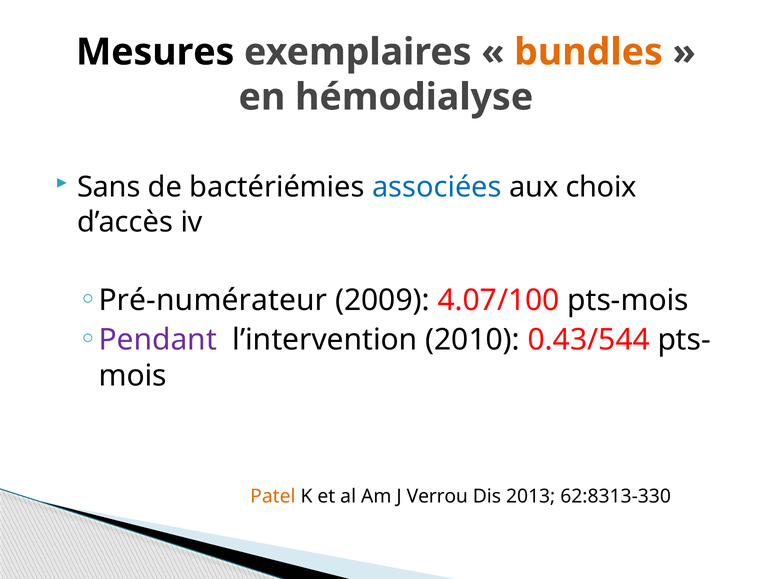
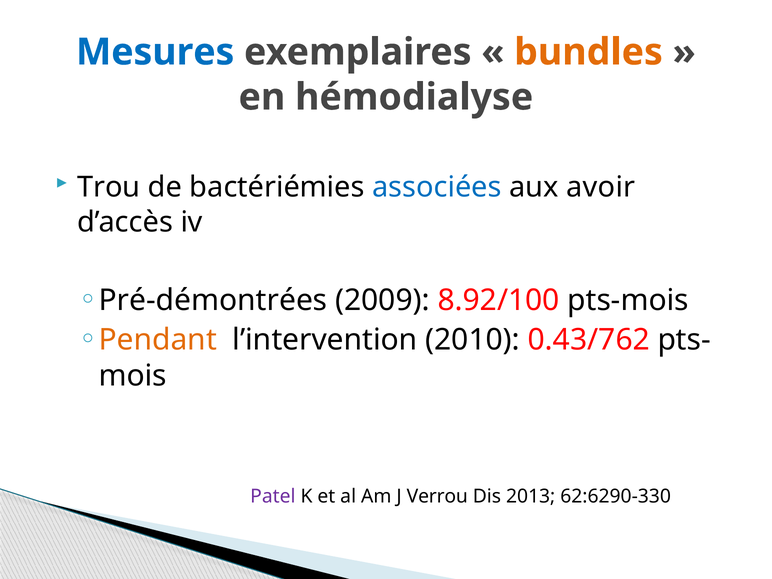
Mesures colour: black -> blue (155, 52)
Sans: Sans -> Trou (109, 187)
choix: choix -> avoir (601, 187)
Pré-numérateur: Pré-numérateur -> Pré-démontrées (213, 300)
4.07/100: 4.07/100 -> 8.92/100 (499, 300)
Pendant colour: purple -> orange (158, 340)
0.43/544: 0.43/544 -> 0.43/762 (589, 340)
Patel colour: orange -> purple (273, 497)
62:8313-330: 62:8313-330 -> 62:6290-330 (616, 497)
